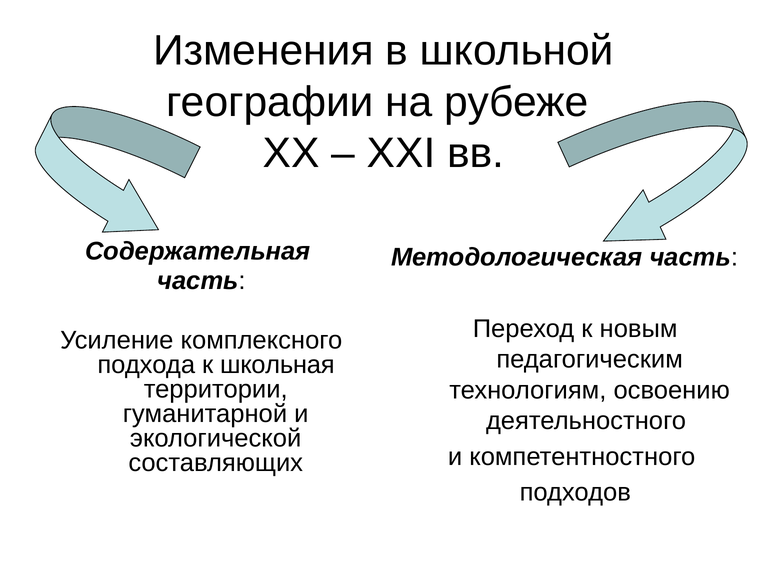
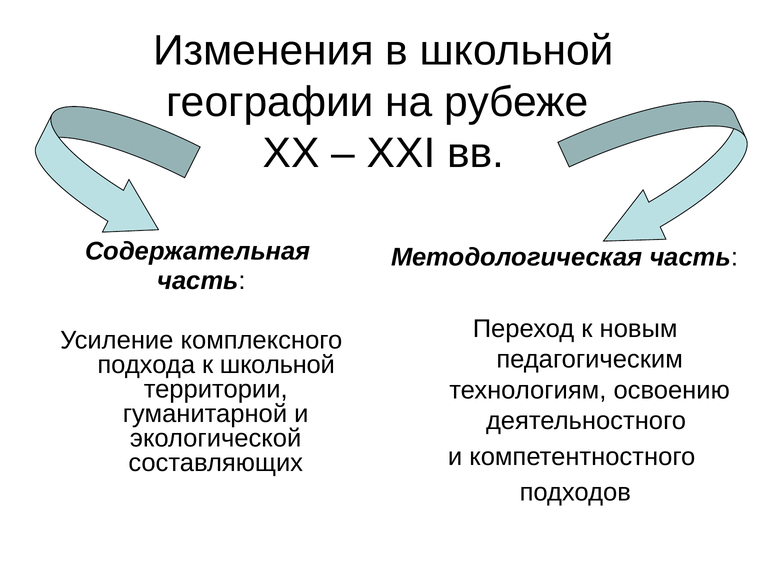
к школьная: школьная -> школьной (277, 365)
